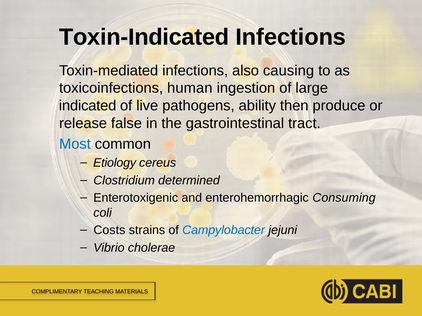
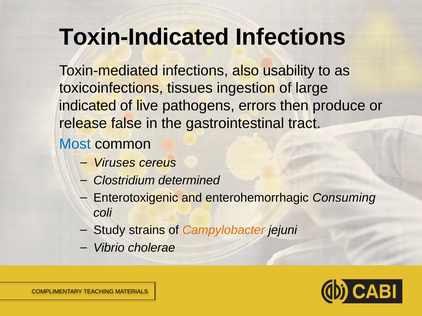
causing: causing -> usability (289, 71)
human: human -> tissues (190, 88)
ability: ability -> errors (257, 106)
Etiology: Etiology -> Viruses (115, 163)
Costs: Costs -> Study (109, 231)
Campylobacter colour: blue -> orange (224, 231)
